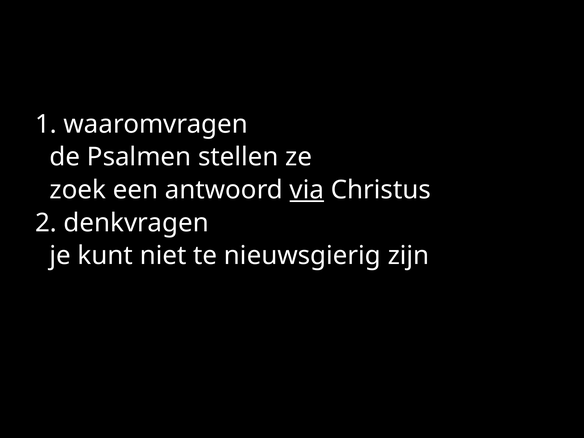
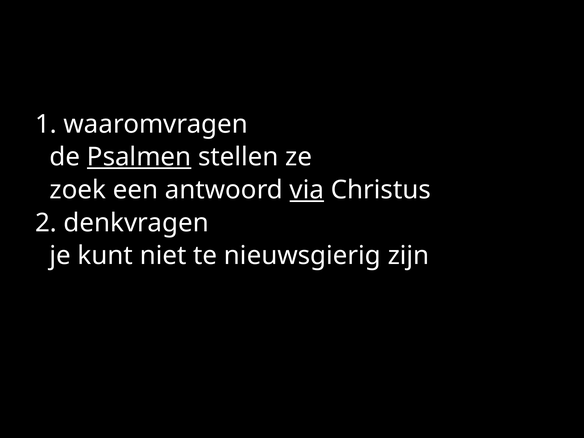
Psalmen underline: none -> present (139, 157)
